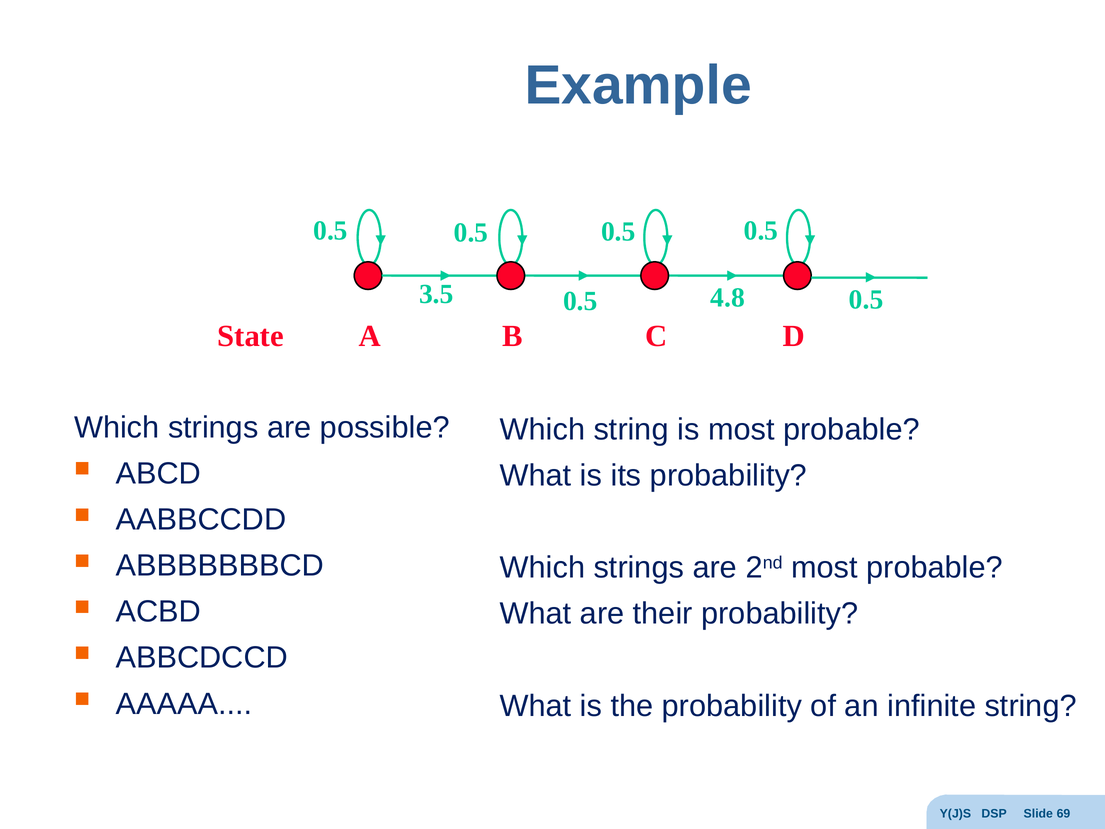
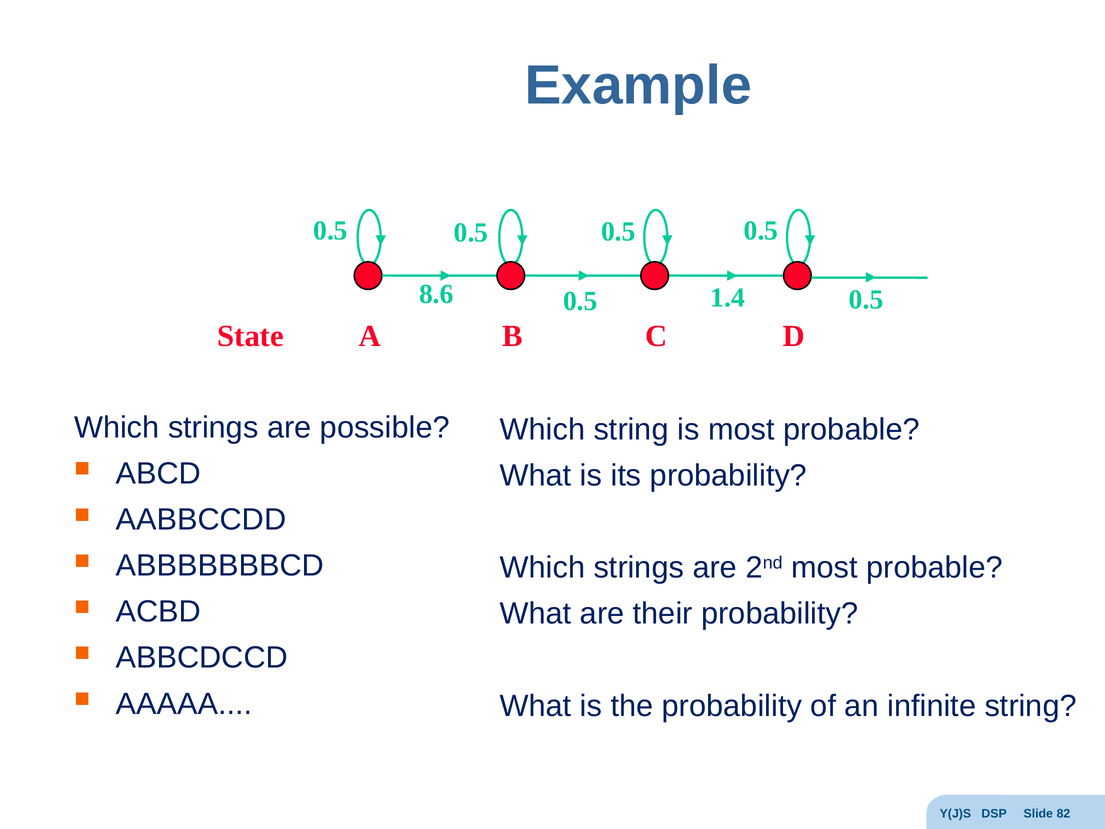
3.5: 3.5 -> 8.6 (436, 294)
4.8: 4.8 -> 1.4 (728, 298)
69: 69 -> 82 (1063, 814)
